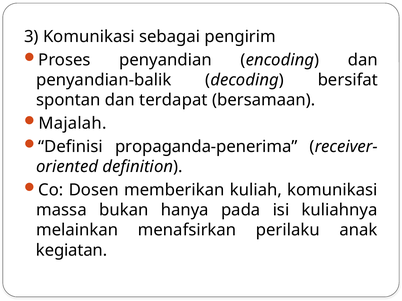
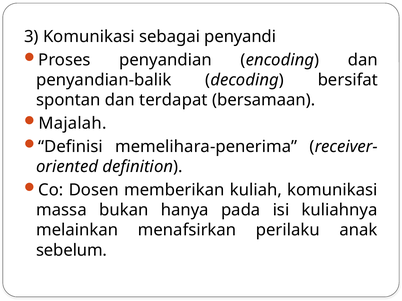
pengirim: pengirim -> penyandi (240, 37)
propaganda-penerima: propaganda-penerima -> memelihara-penerima (206, 147)
kegiatan: kegiatan -> sebelum (72, 251)
